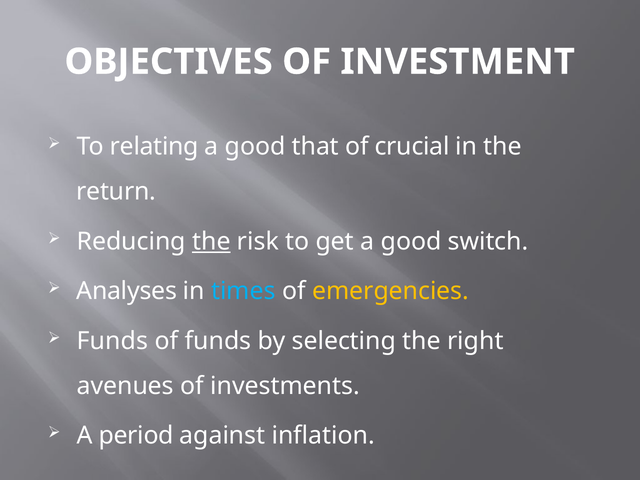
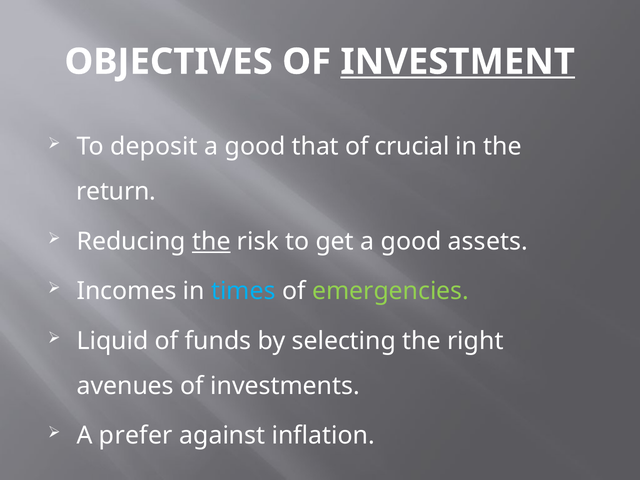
INVESTMENT underline: none -> present (458, 62)
relating: relating -> deposit (154, 147)
switch: switch -> assets (488, 241)
Analyses: Analyses -> Incomes (127, 291)
emergencies colour: yellow -> light green (390, 291)
Funds: Funds -> Liquid (113, 341)
period: period -> prefer (136, 436)
